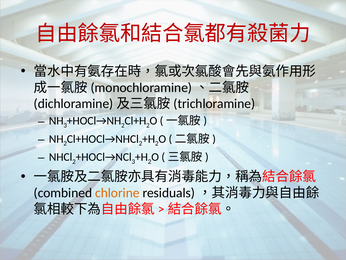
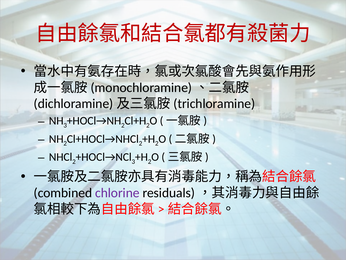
chlorine colour: orange -> purple (117, 193)
